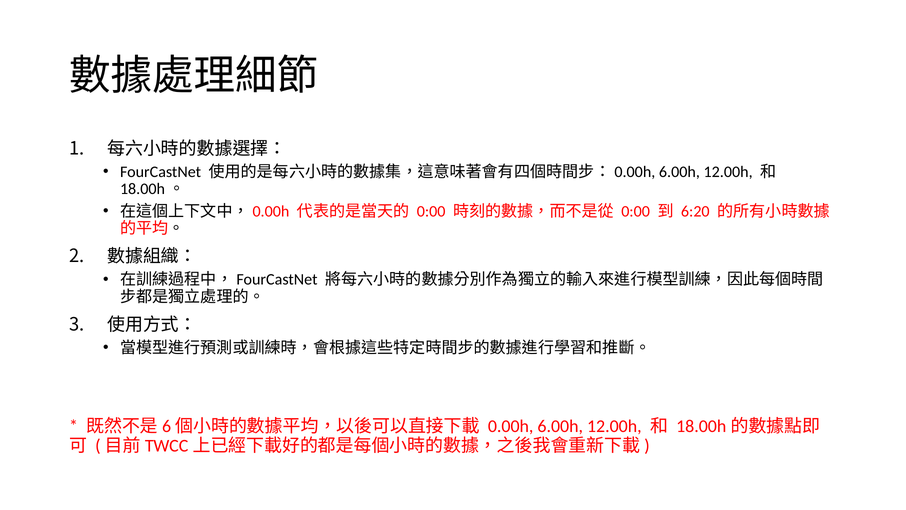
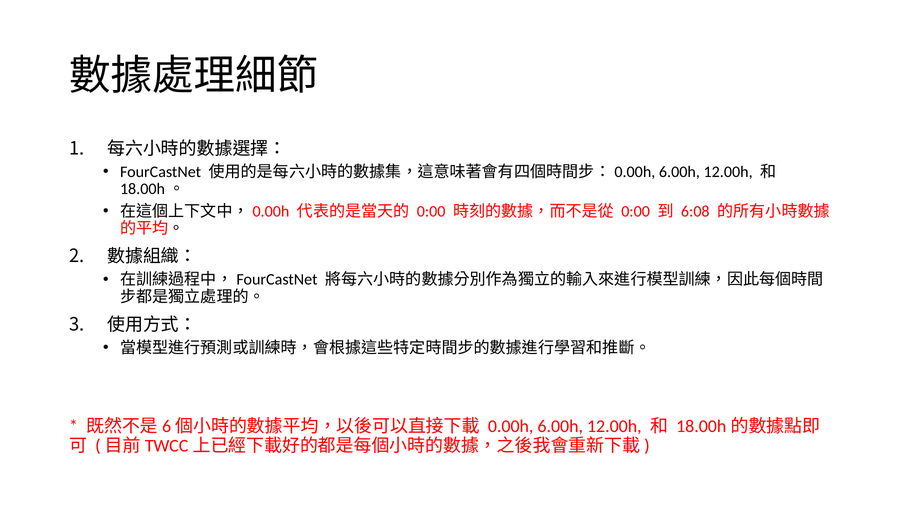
6:20: 6:20 -> 6:08 (695, 211)
